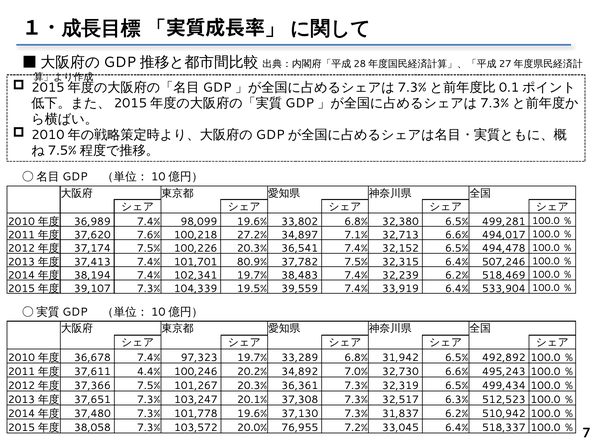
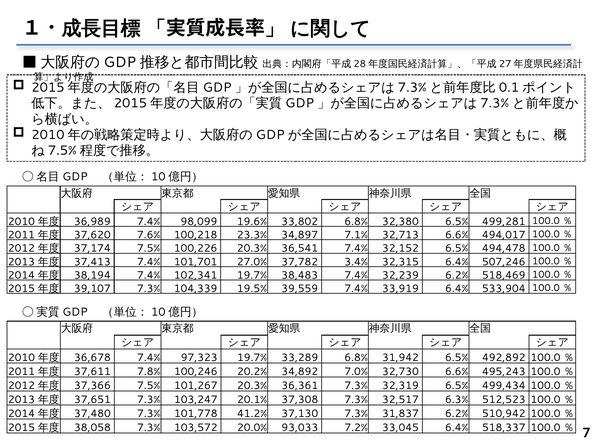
27.2%: 27.2% -> 23.3% (252, 235)
80.9%: 80.9% -> 27.0% (252, 262)
37,782 7.5%: 7.5% -> 3.4% (356, 262)
4.4%: 4.4% -> 7.8% (149, 372)
101,778 19.6%: 19.6% -> 41.2% (252, 414)
76,955: 76,955 -> 93,033 (300, 428)
